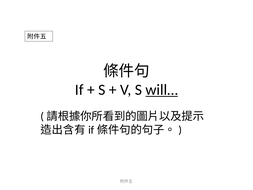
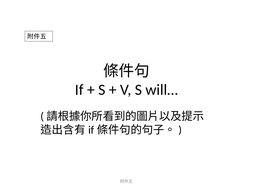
will… underline: present -> none (162, 90)
